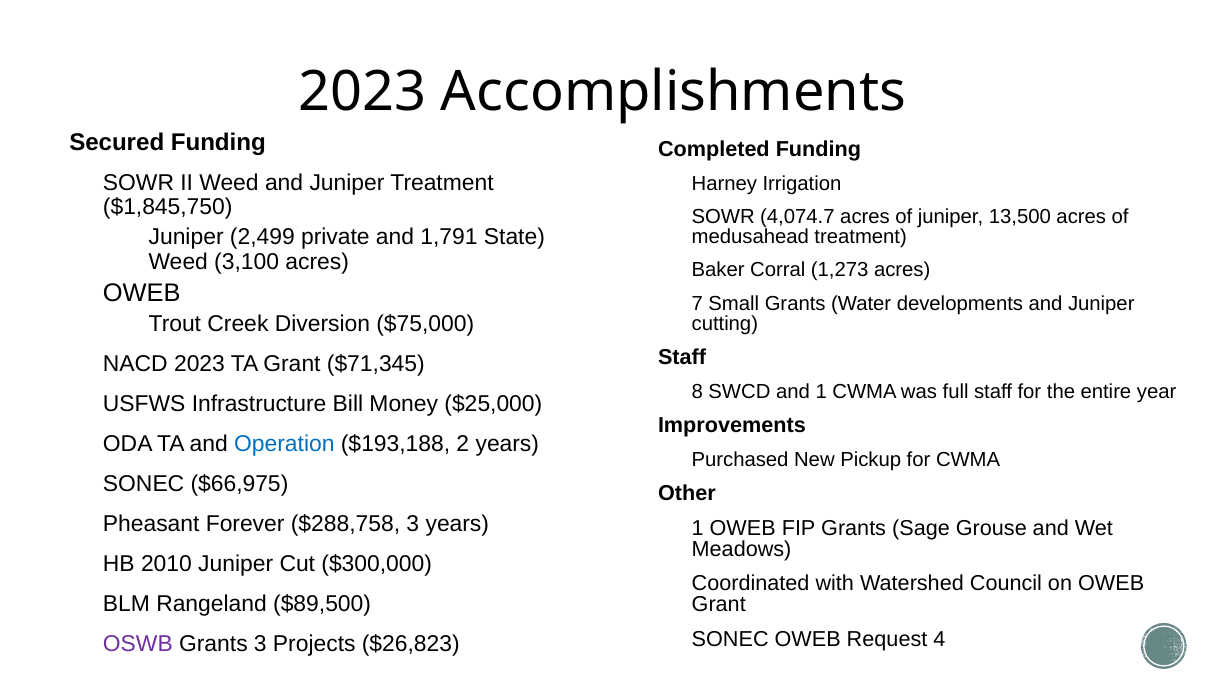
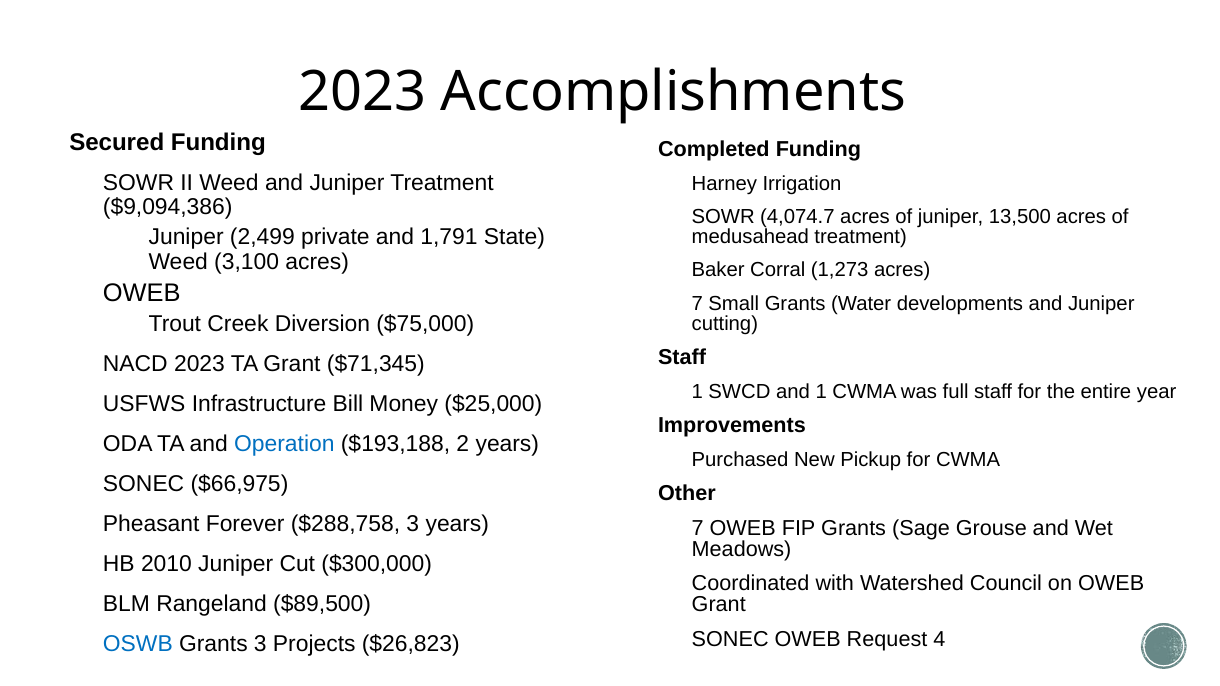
$1,845,750: $1,845,750 -> $9,094,386 (168, 207)
8: 8 -> 1 (697, 392)
1: 1 -> 7 (698, 528)
OSWB colour: purple -> blue (138, 644)
